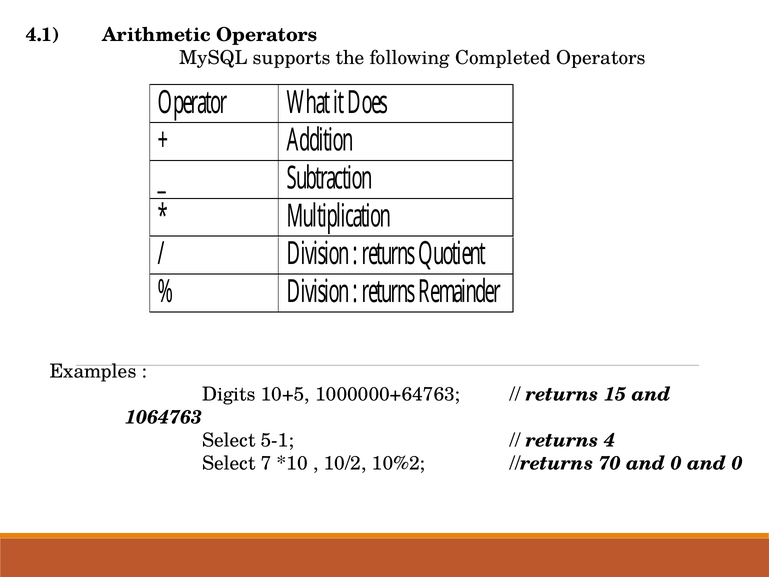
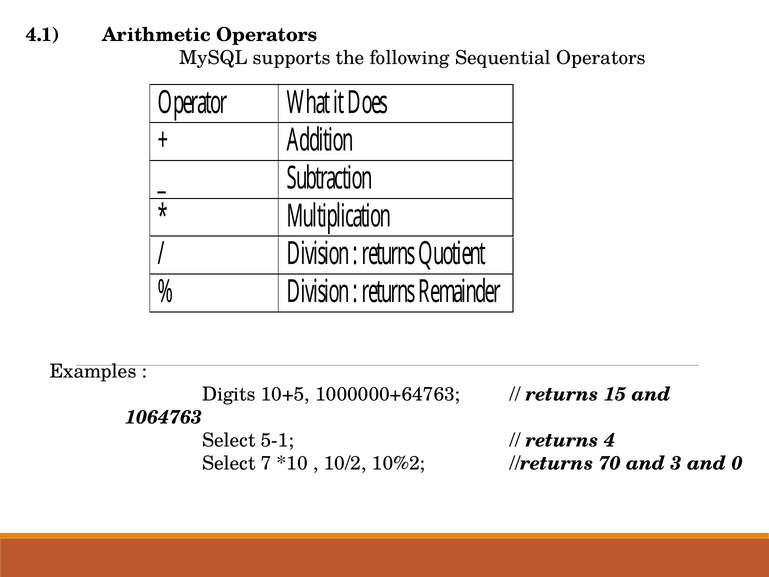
Completed: Completed -> Sequential (503, 58)
70 and 0: 0 -> 3 (676, 463)
